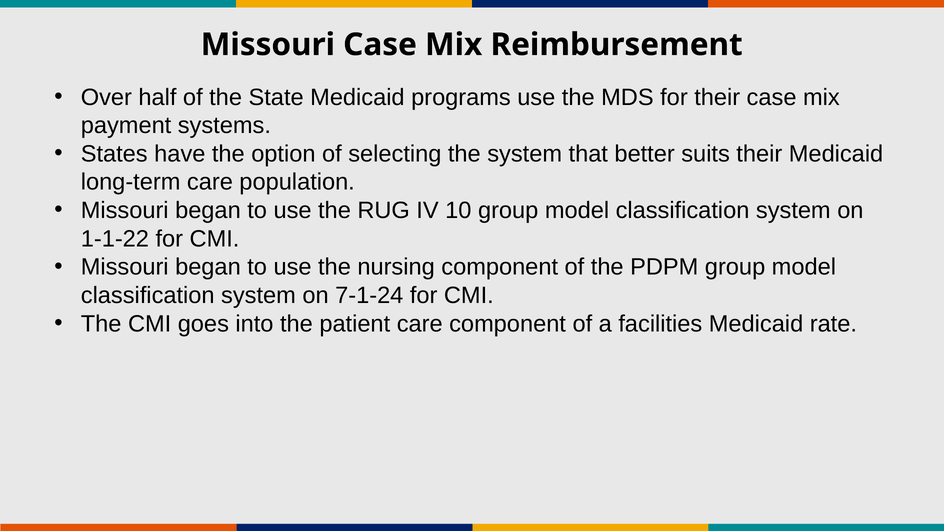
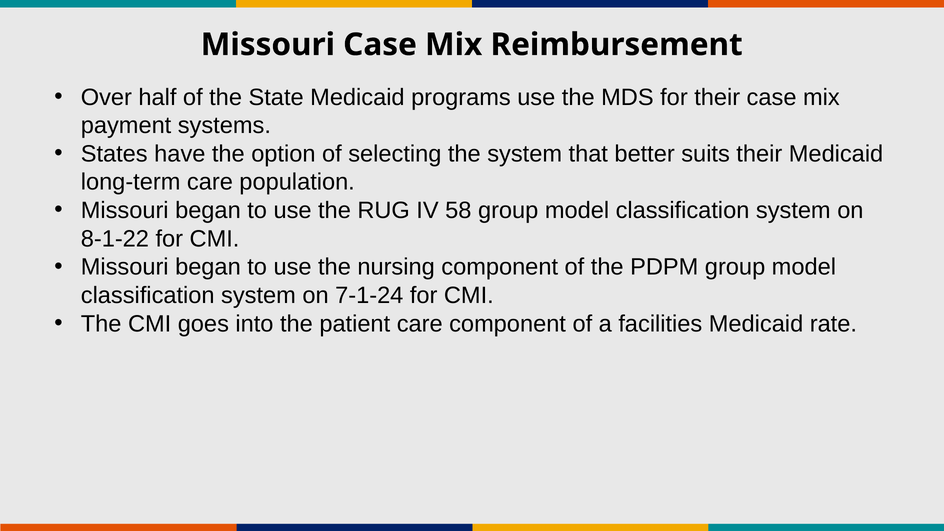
10: 10 -> 58 (458, 211)
1-1-22: 1-1-22 -> 8-1-22 (115, 239)
